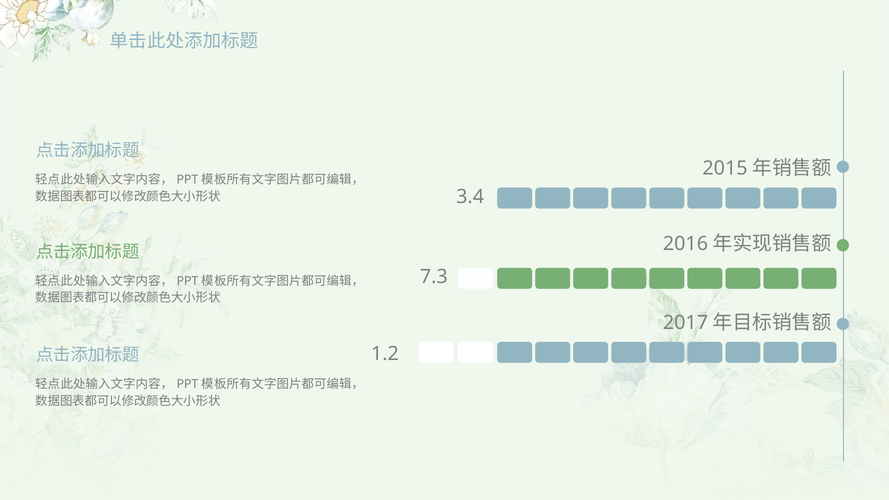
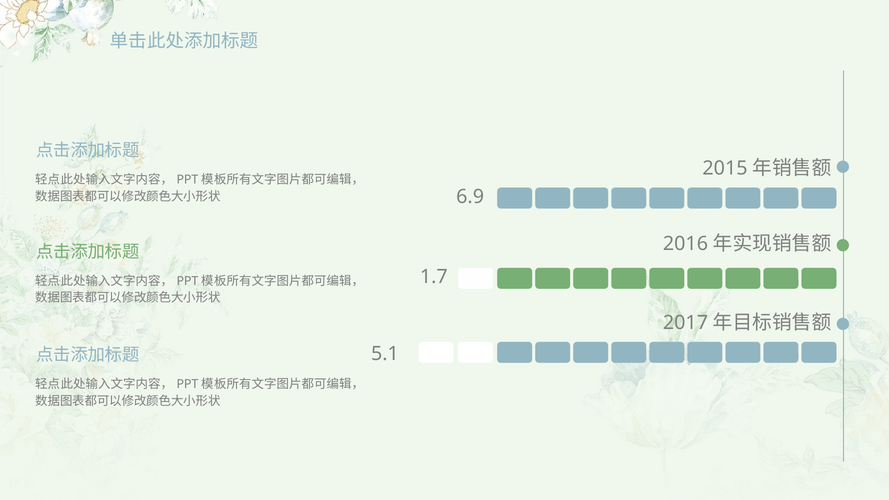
3.4: 3.4 -> 6.9 (470, 197)
7.3: 7.3 -> 1.7 (434, 277)
1.2: 1.2 -> 5.1 (385, 354)
